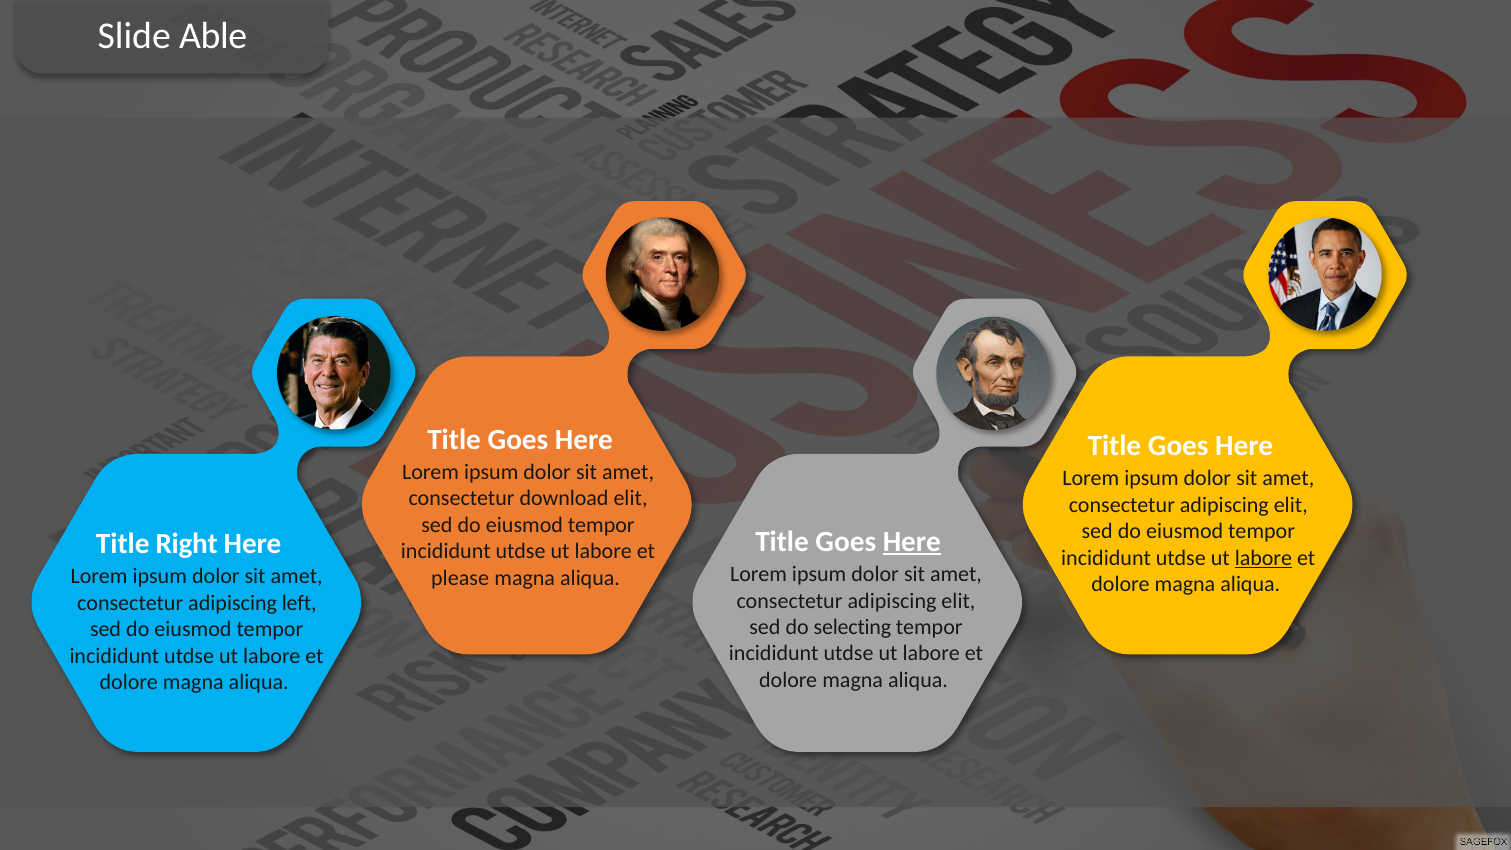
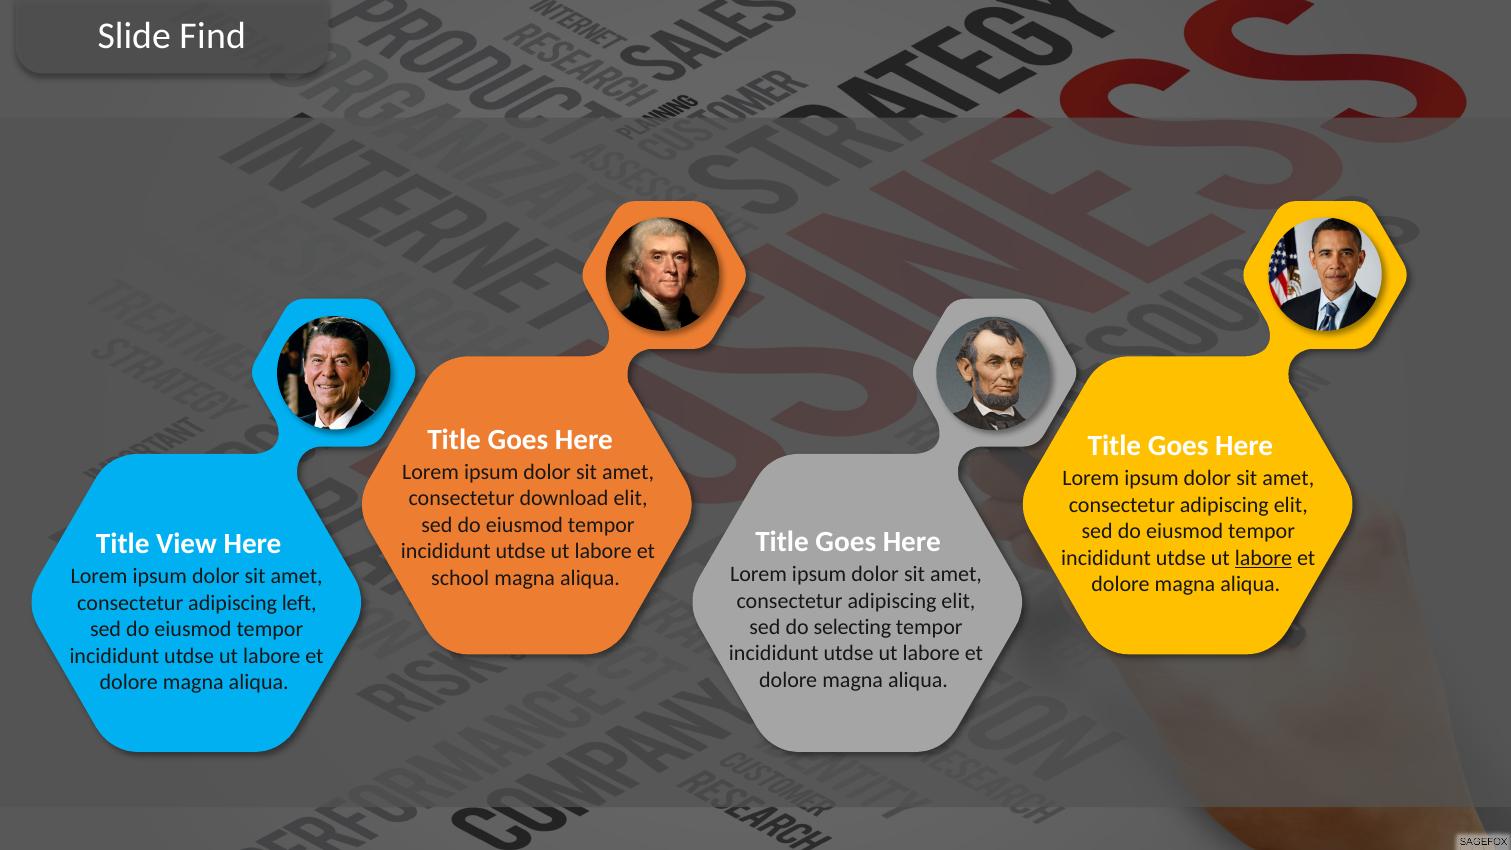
Able: Able -> Find (213, 36)
Here underline: present -> none (912, 542)
Right: Right -> View (187, 544)
please: please -> school (460, 578)
